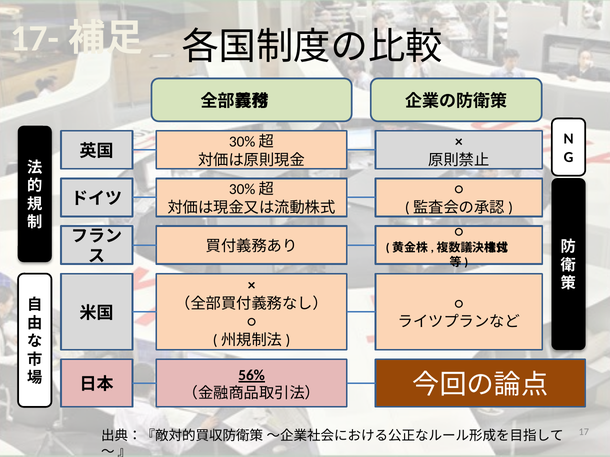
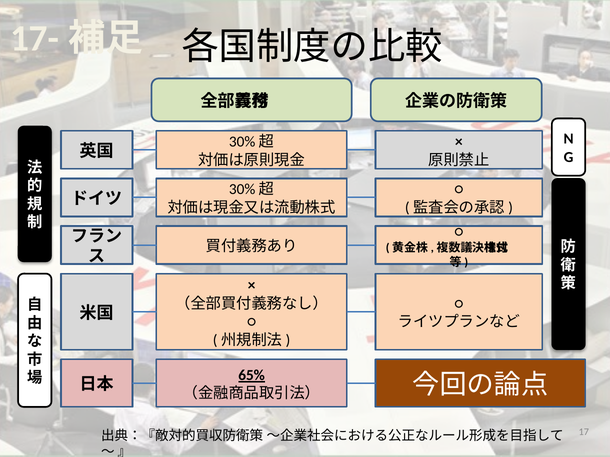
56%: 56% -> 65% (252, 375)
